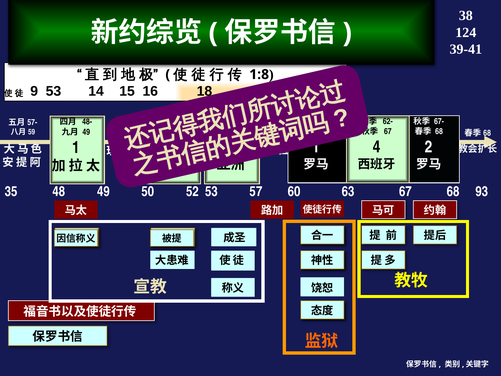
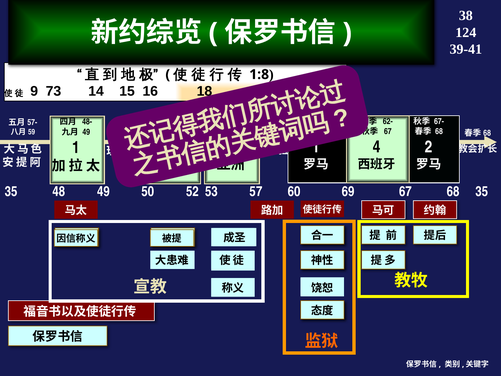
9 53: 53 -> 73 (53, 91)
63: 63 -> 69 (348, 191)
93: 93 -> 35 (482, 191)
